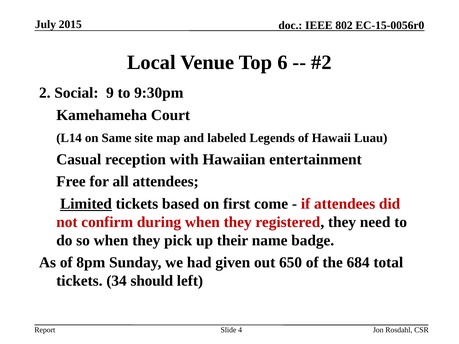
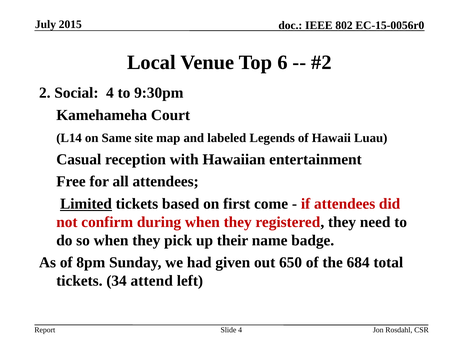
Social 9: 9 -> 4 (110, 93)
should: should -> attend (152, 281)
